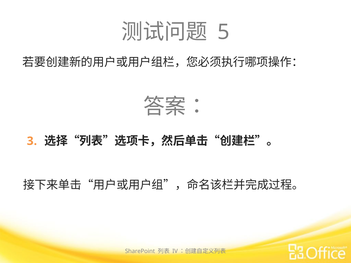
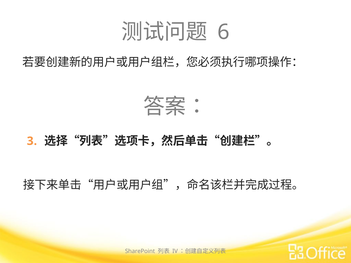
5: 5 -> 6 (223, 32)
